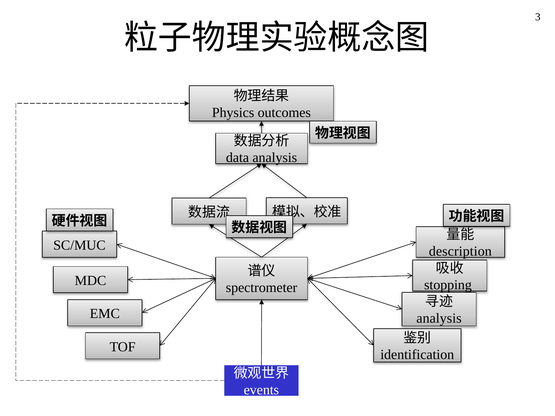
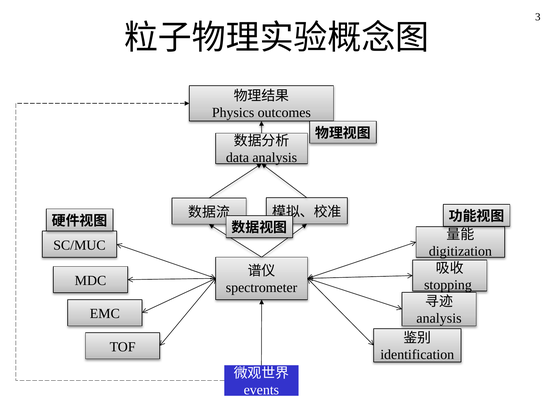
description: description -> digitization (460, 251)
